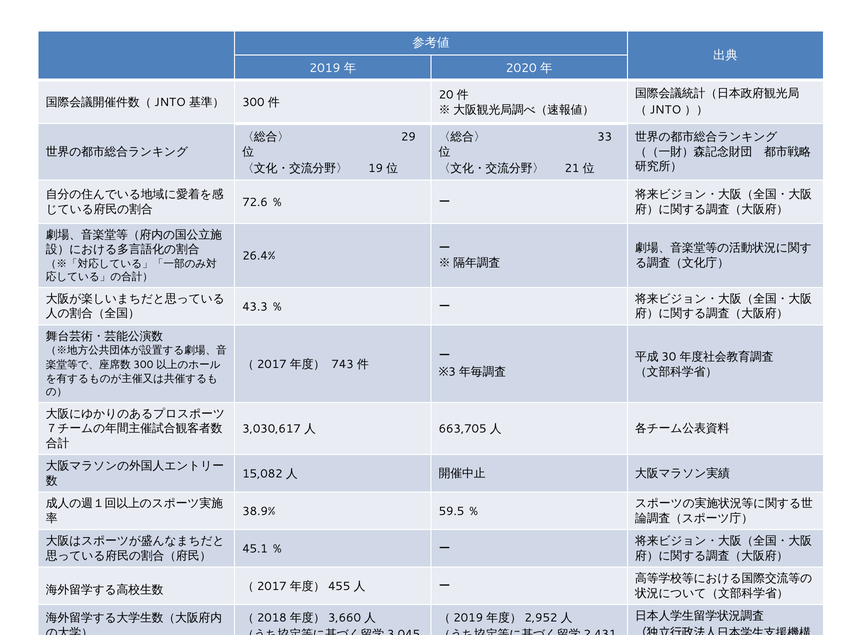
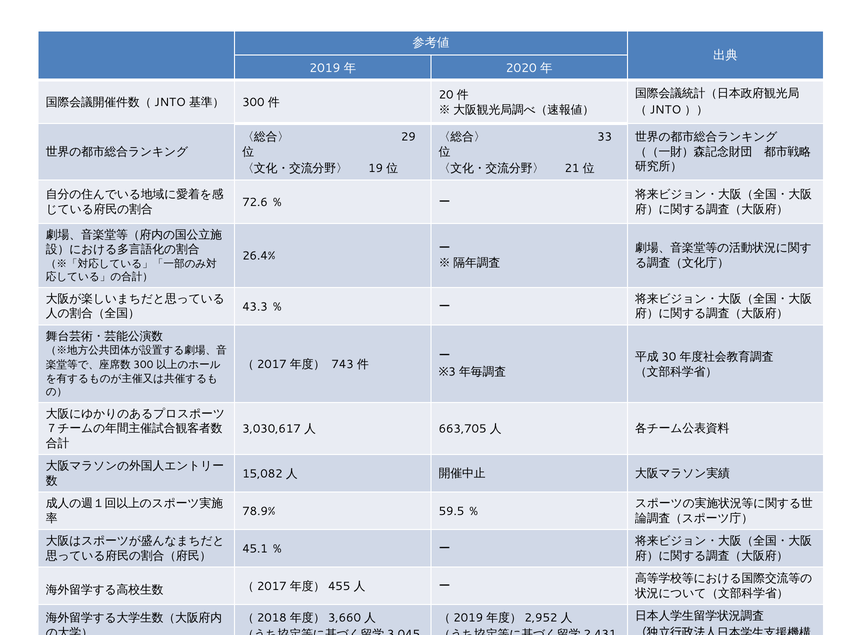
38.9%: 38.9% -> 78.9% (259, 512)
